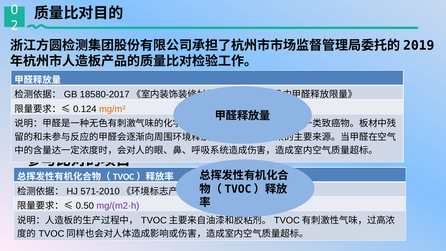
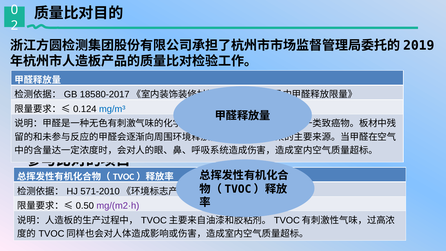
mg/m³ colour: orange -> blue (112, 109)
